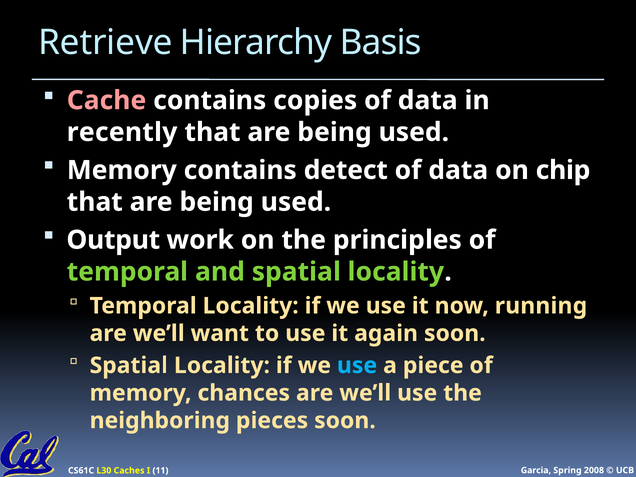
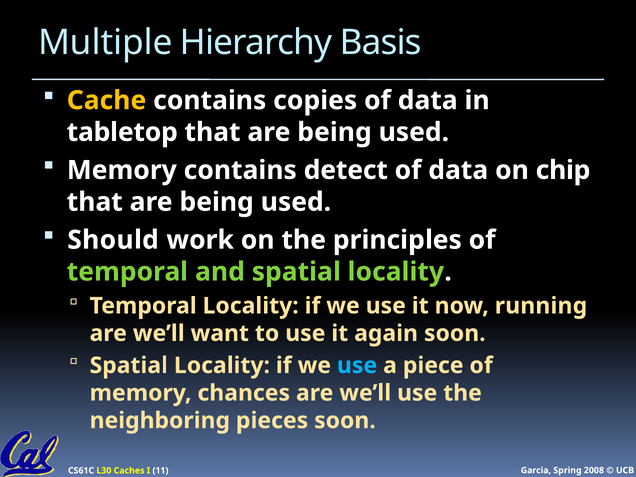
Retrieve: Retrieve -> Multiple (105, 43)
Cache colour: pink -> yellow (107, 100)
recently: recently -> tabletop (122, 132)
Output: Output -> Should (113, 240)
